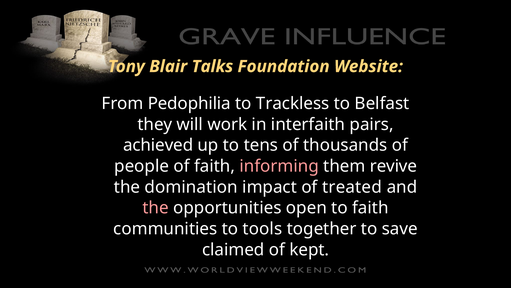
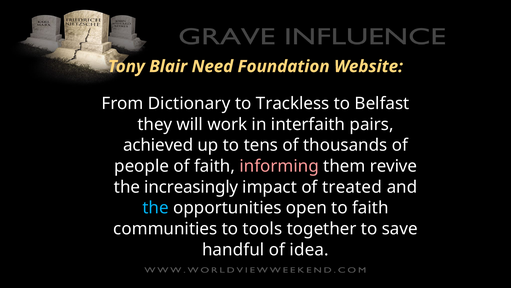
Talks: Talks -> Need (212, 66)
Pedophilia: Pedophilia -> Dictionary (189, 103)
domination: domination -> increasingly (191, 187)
the colour: pink -> light blue (156, 208)
claimed: claimed -> handful (233, 249)
kept: kept -> idea (309, 249)
